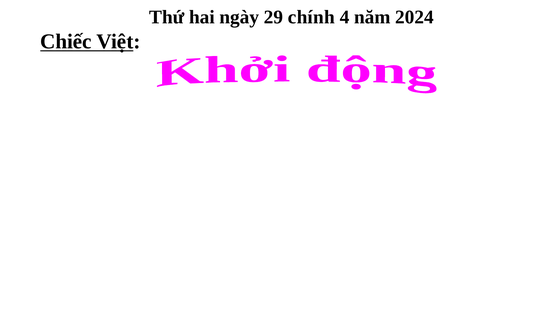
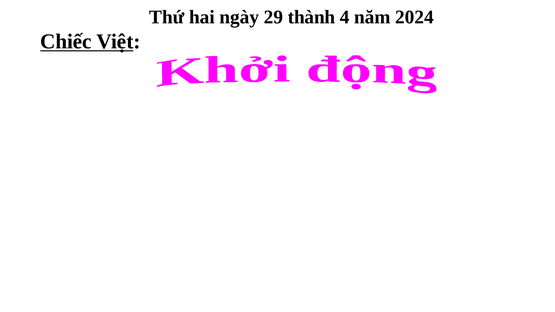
chính: chính -> thành (312, 17)
